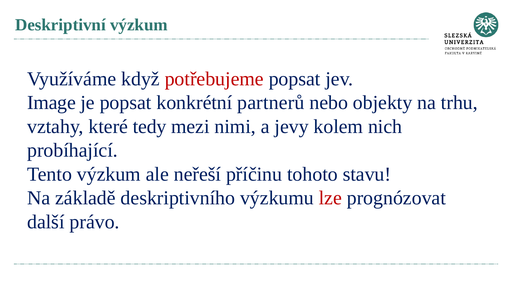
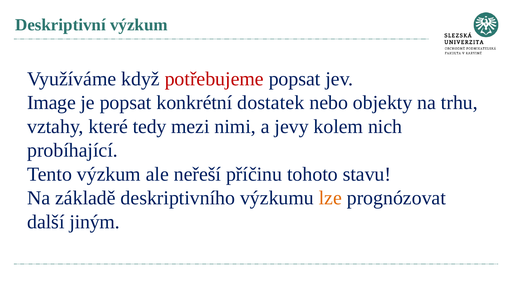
partnerů: partnerů -> dostatek (271, 103)
lze colour: red -> orange (330, 198)
právo: právo -> jiným (95, 222)
